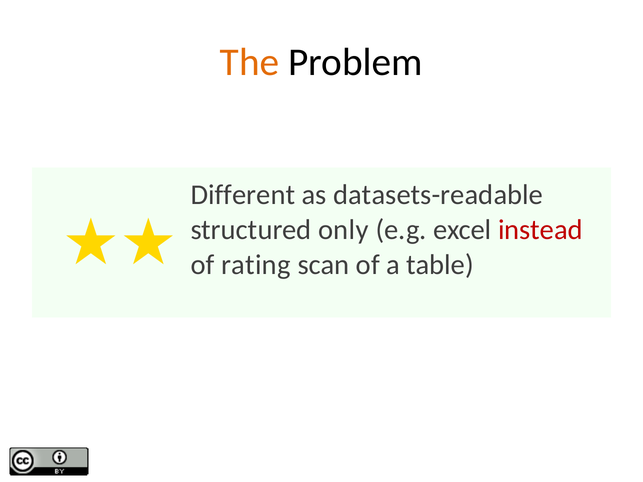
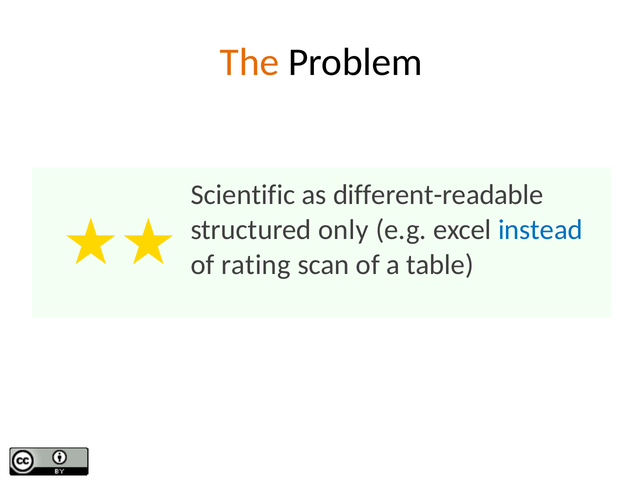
Different: Different -> Scientific (243, 195)
datasets-readable: datasets-readable -> different-readable (438, 195)
instead colour: red -> blue (540, 230)
